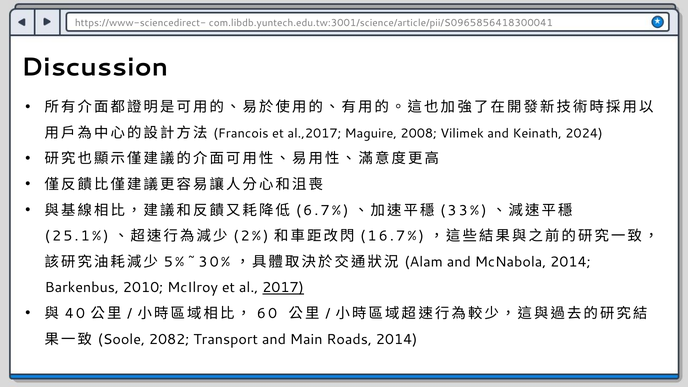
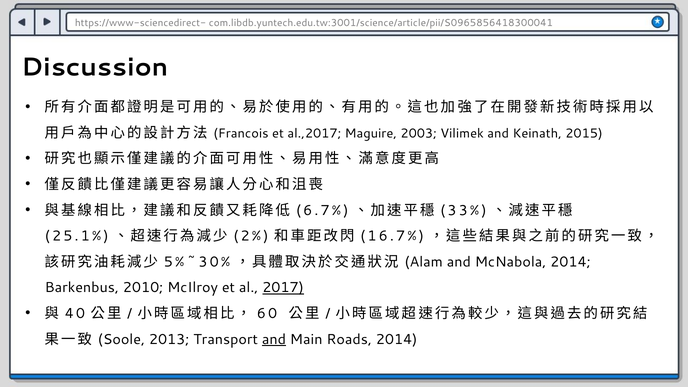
2008: 2008 -> 2003 (419, 133)
2024: 2024 -> 2015 (584, 133)
2082: 2082 -> 2013 (169, 339)
and underline: none -> present (274, 339)
